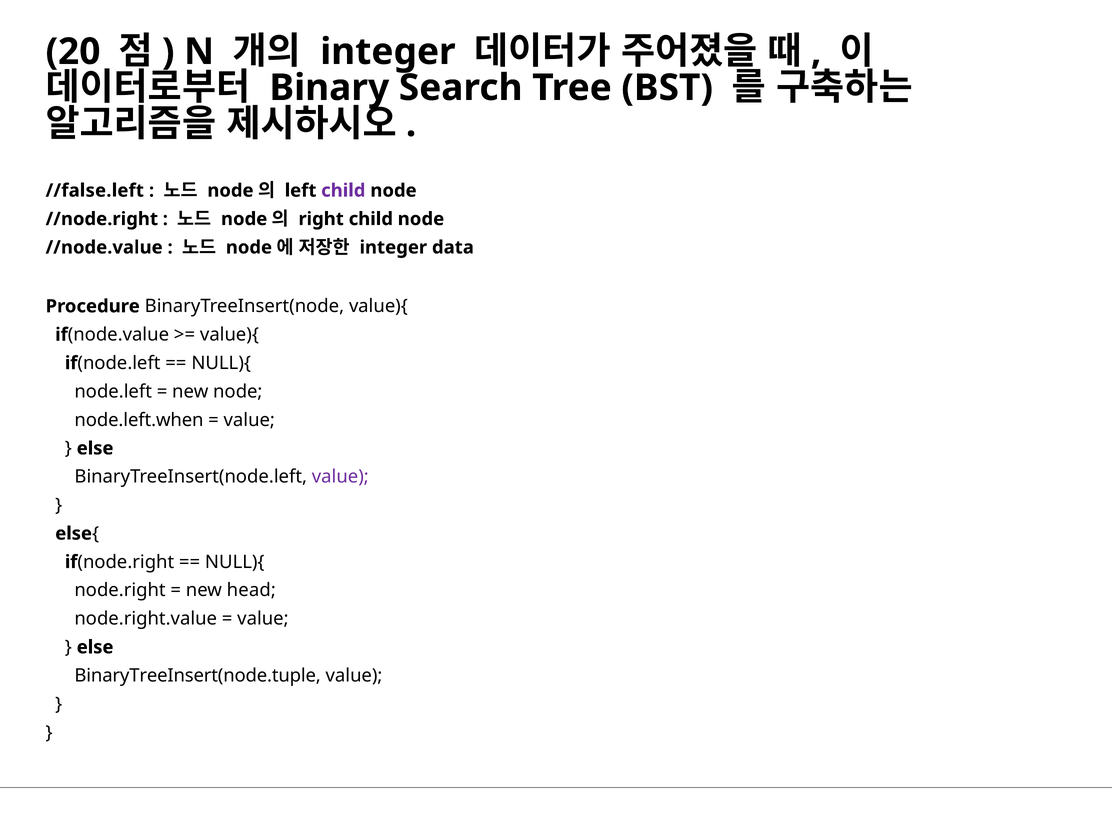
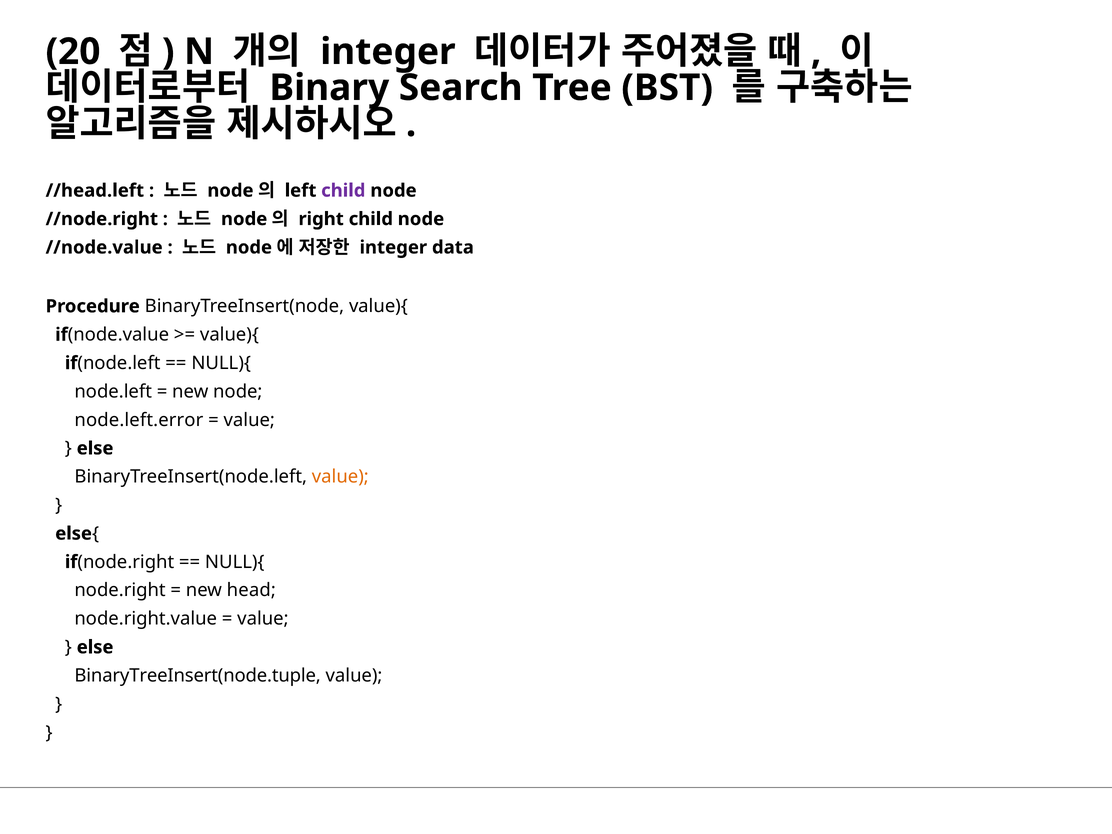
//false.left: //false.left -> //head.left (95, 191)
node.left.when: node.left.when -> node.left.error (139, 420)
value colour: purple -> orange (340, 477)
